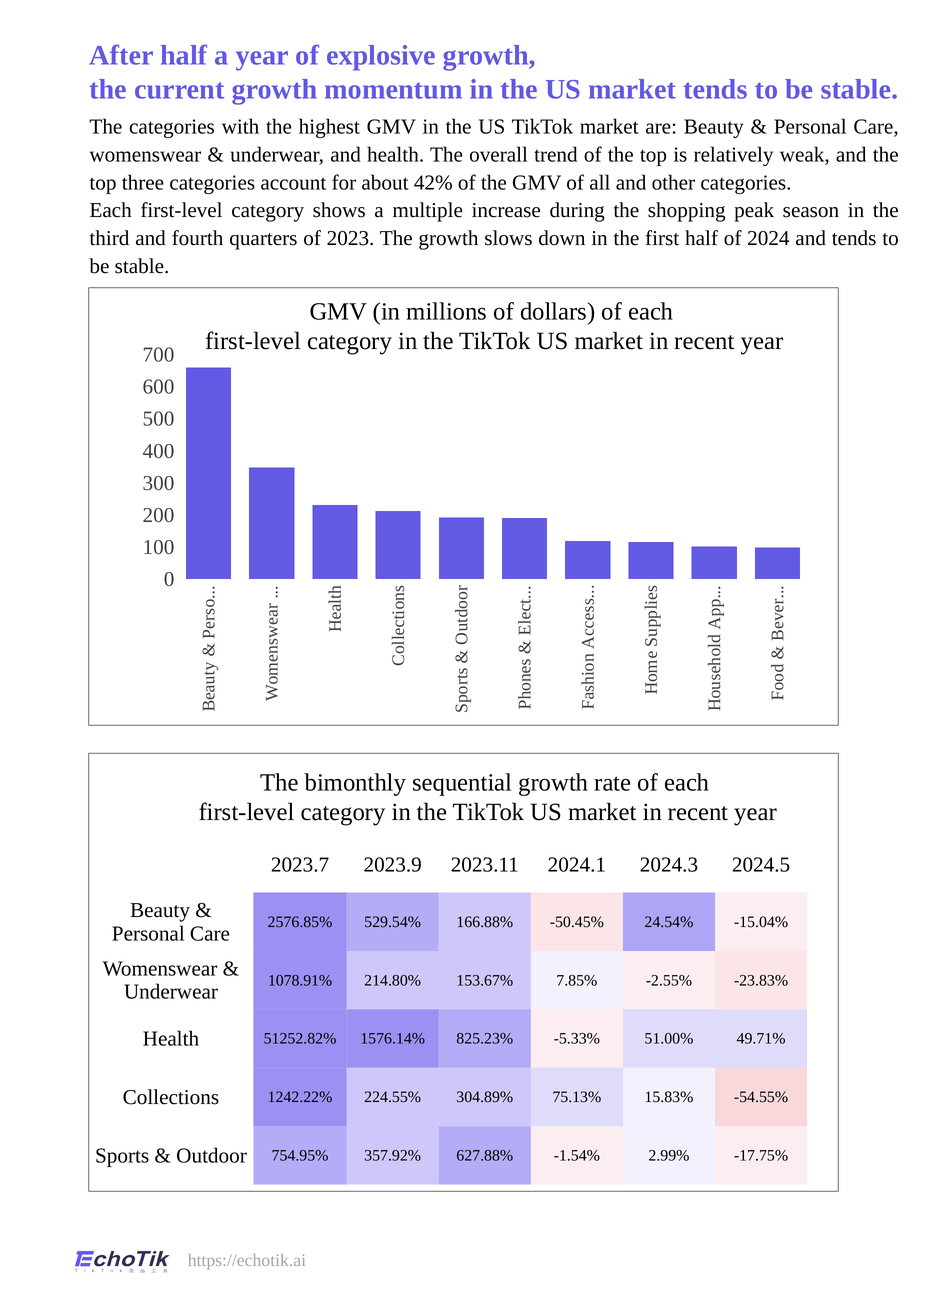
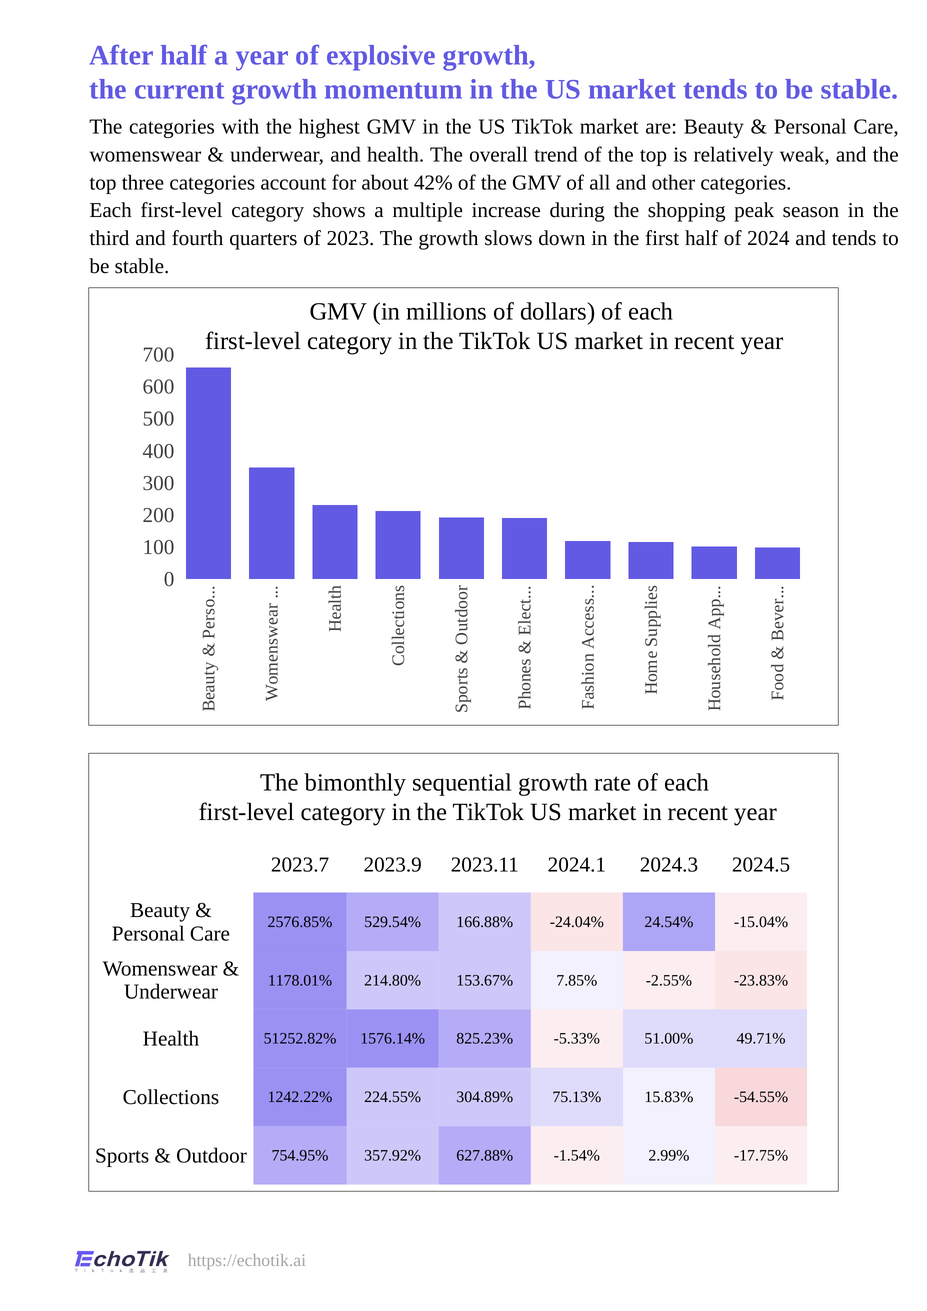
-50.45%: -50.45% -> -24.04% (577, 922)
1078.91%: 1078.91% -> 1178.01% (300, 980)
